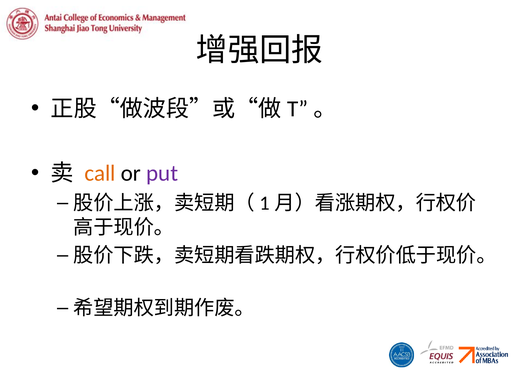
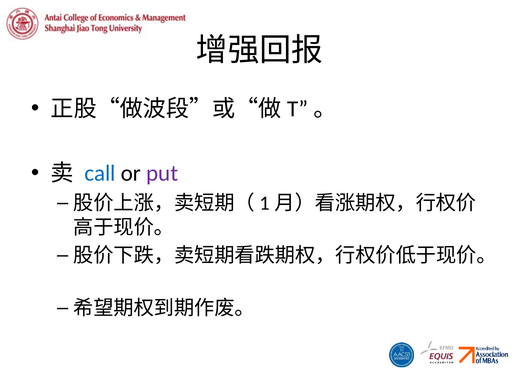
call colour: orange -> blue (100, 173)
